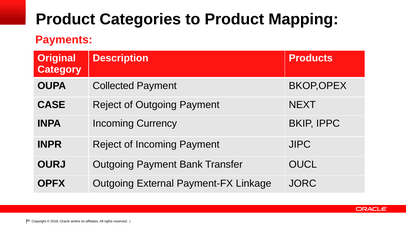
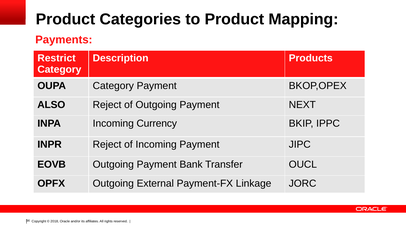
Original: Original -> Restrict (57, 58)
OUPA Collected: Collected -> Category (113, 86)
CASE: CASE -> ALSO (51, 105)
OURJ: OURJ -> EOVB (52, 165)
